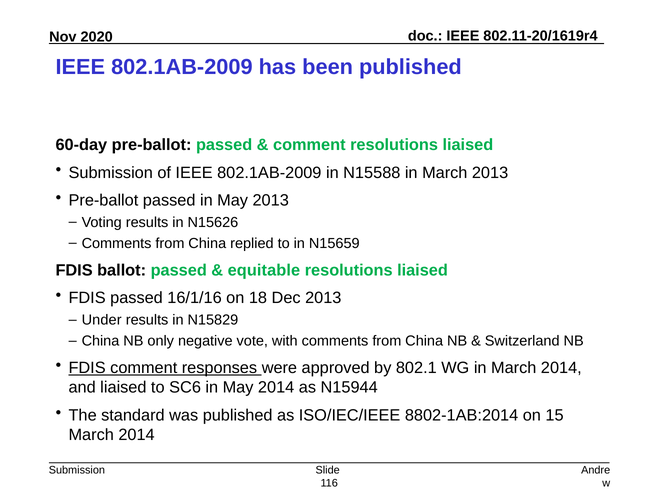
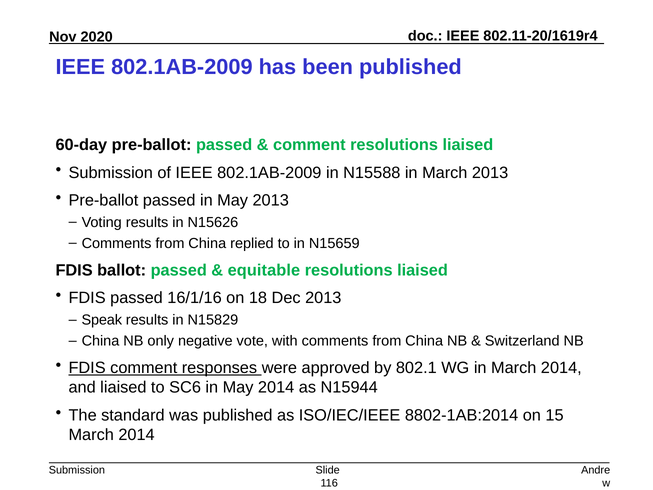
Under: Under -> Speak (102, 320)
